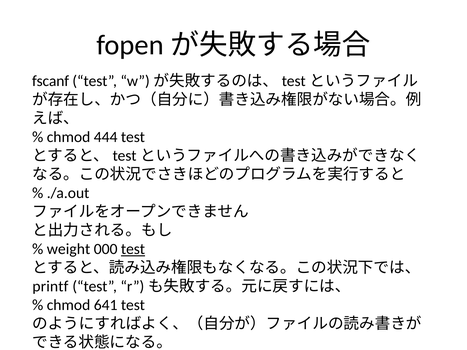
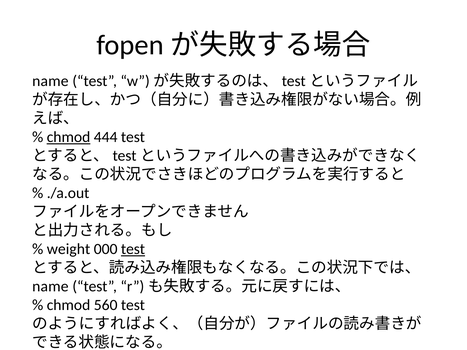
fscanf: fscanf -> name (50, 81)
chmod underline: none -> present (69, 137)
printf: printf -> name (50, 287)
641: 641 -> 560 (106, 305)
